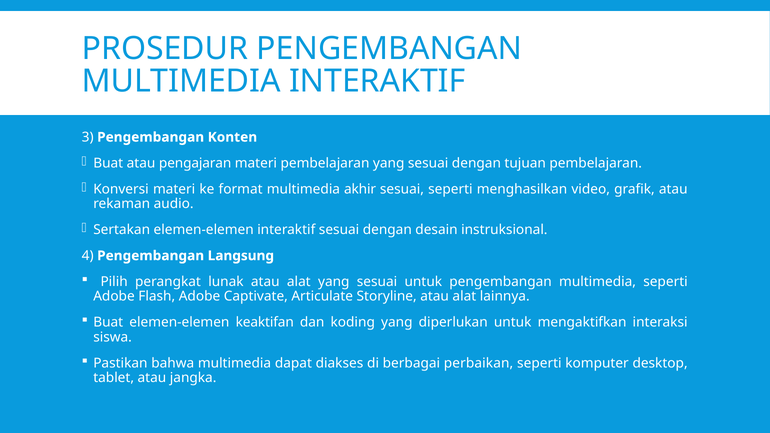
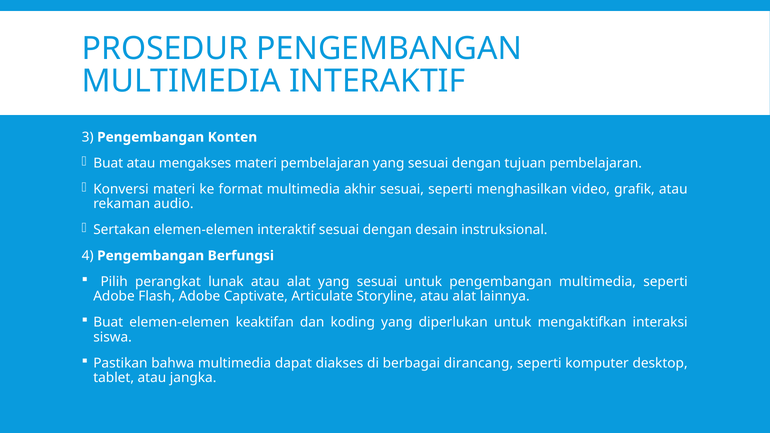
pengajaran: pengajaran -> mengakses (195, 163)
Langsung: Langsung -> Berfungsi (241, 256)
perbaikan: perbaikan -> dirancang (479, 363)
